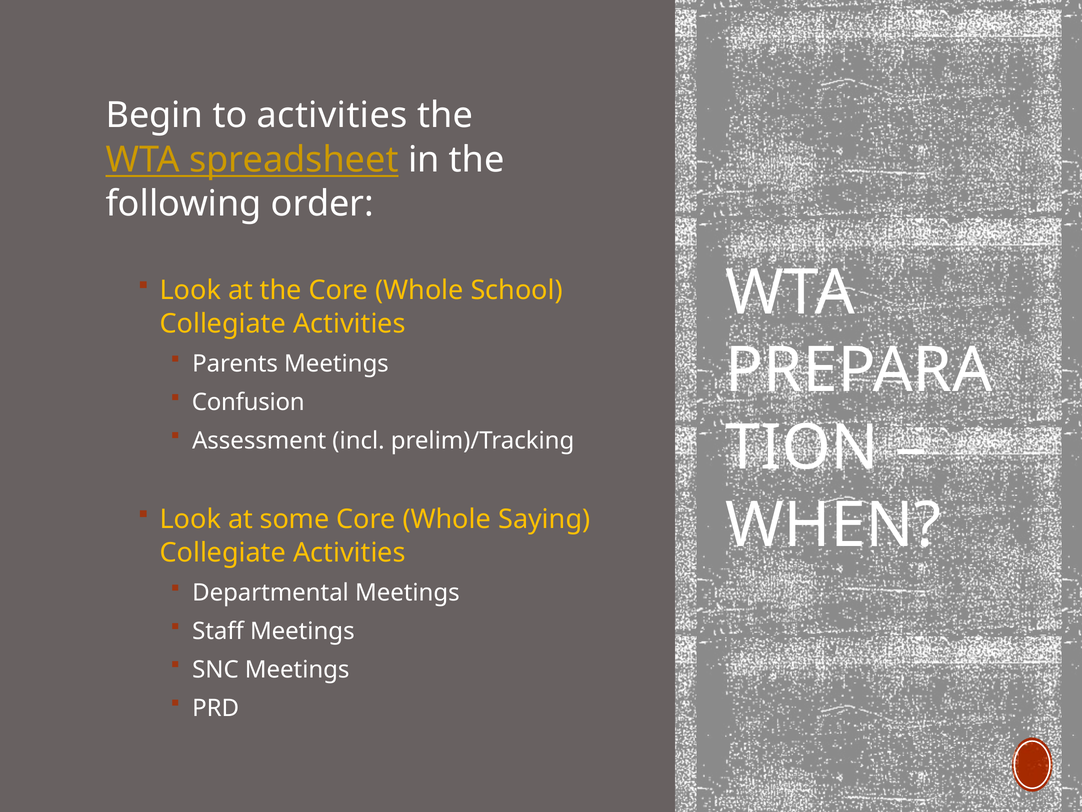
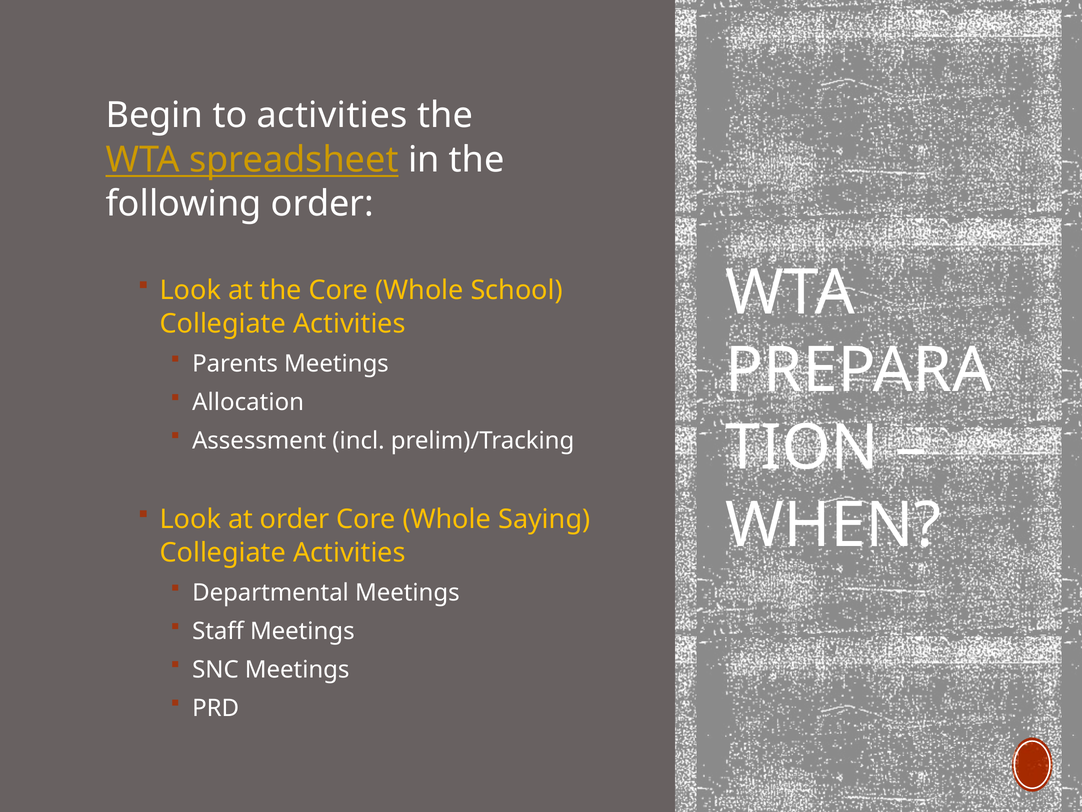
Confusion: Confusion -> Allocation (248, 402)
at some: some -> order (295, 519)
